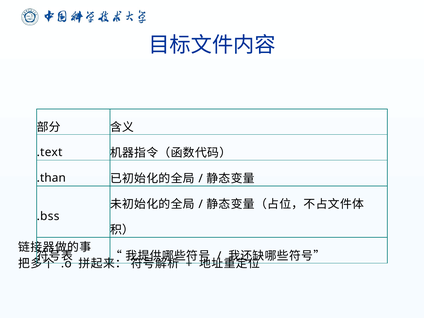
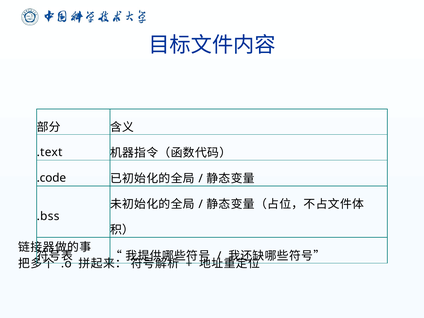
.than: .than -> .code (51, 178)
